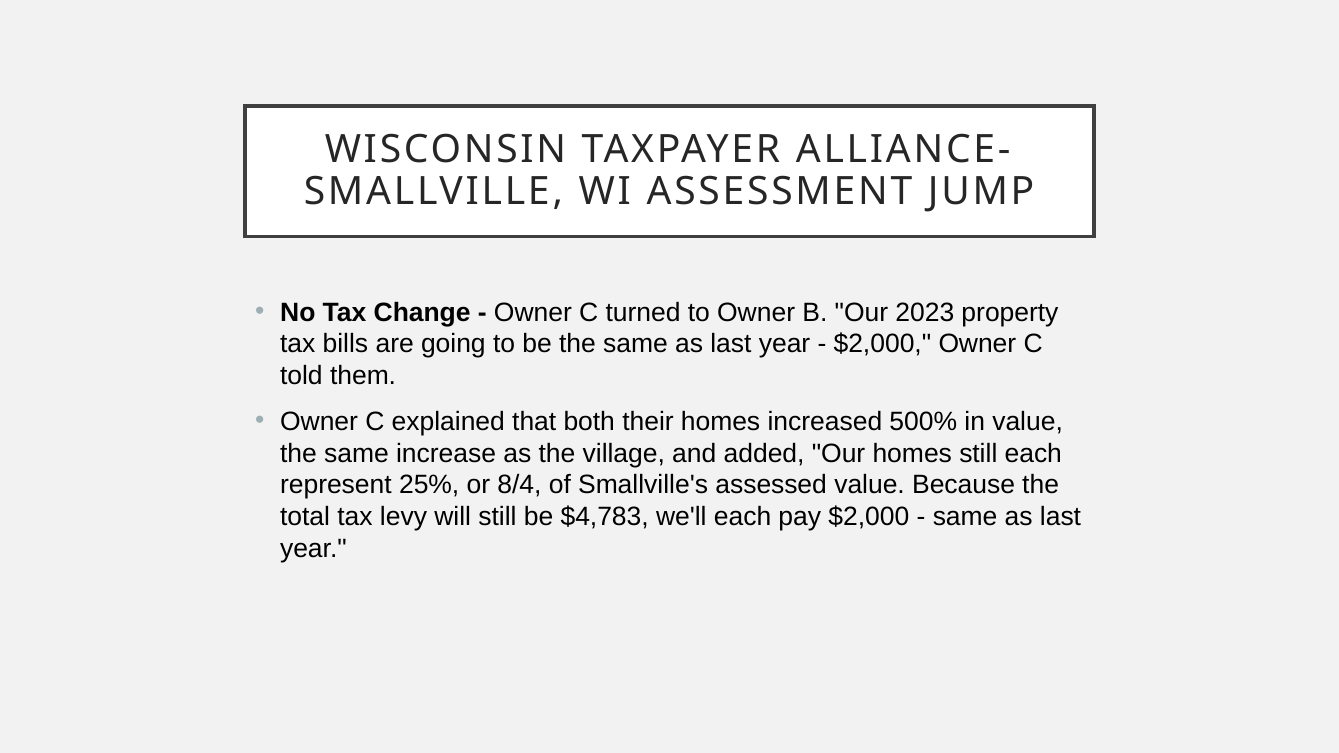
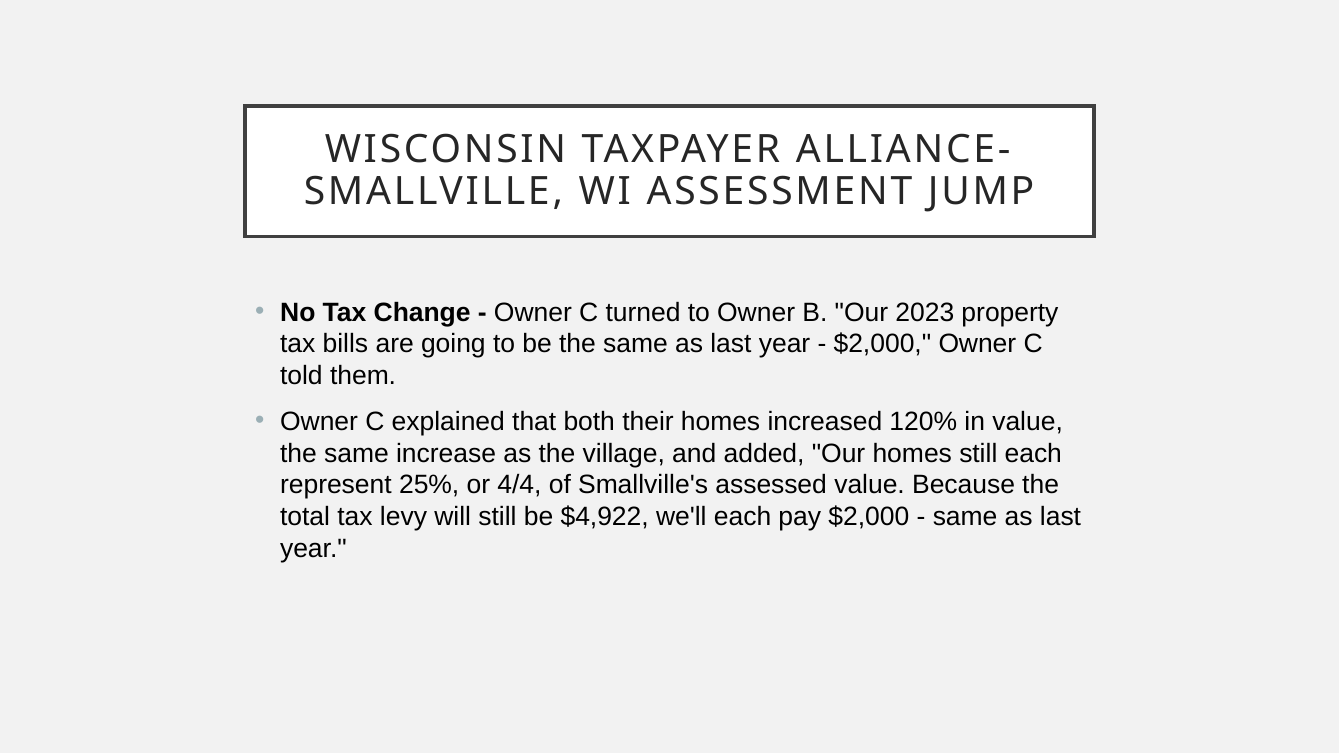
500%: 500% -> 120% (923, 422)
8/4: 8/4 -> 4/4 (519, 485)
$4,783: $4,783 -> $4,922 (605, 517)
